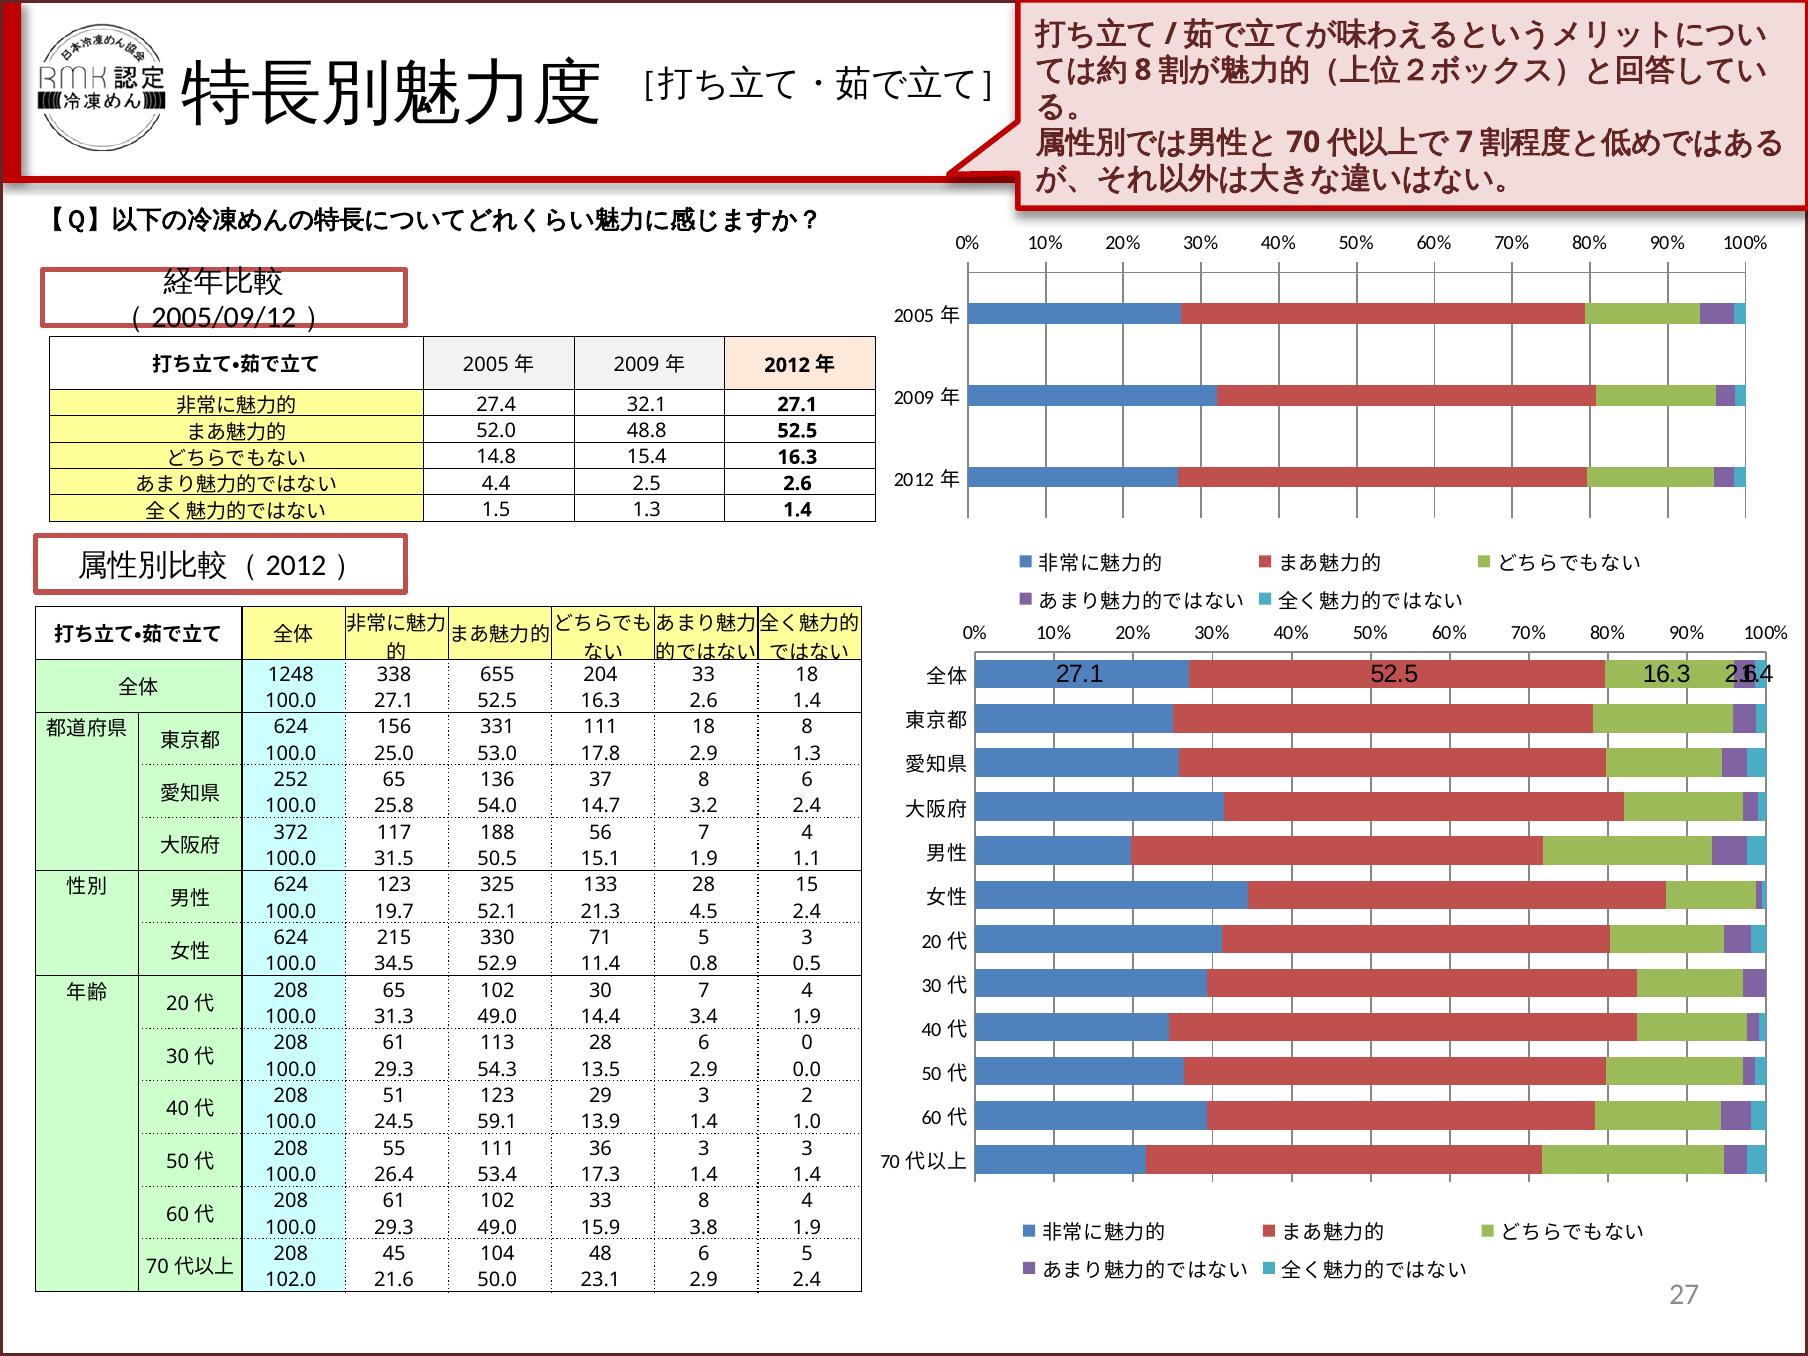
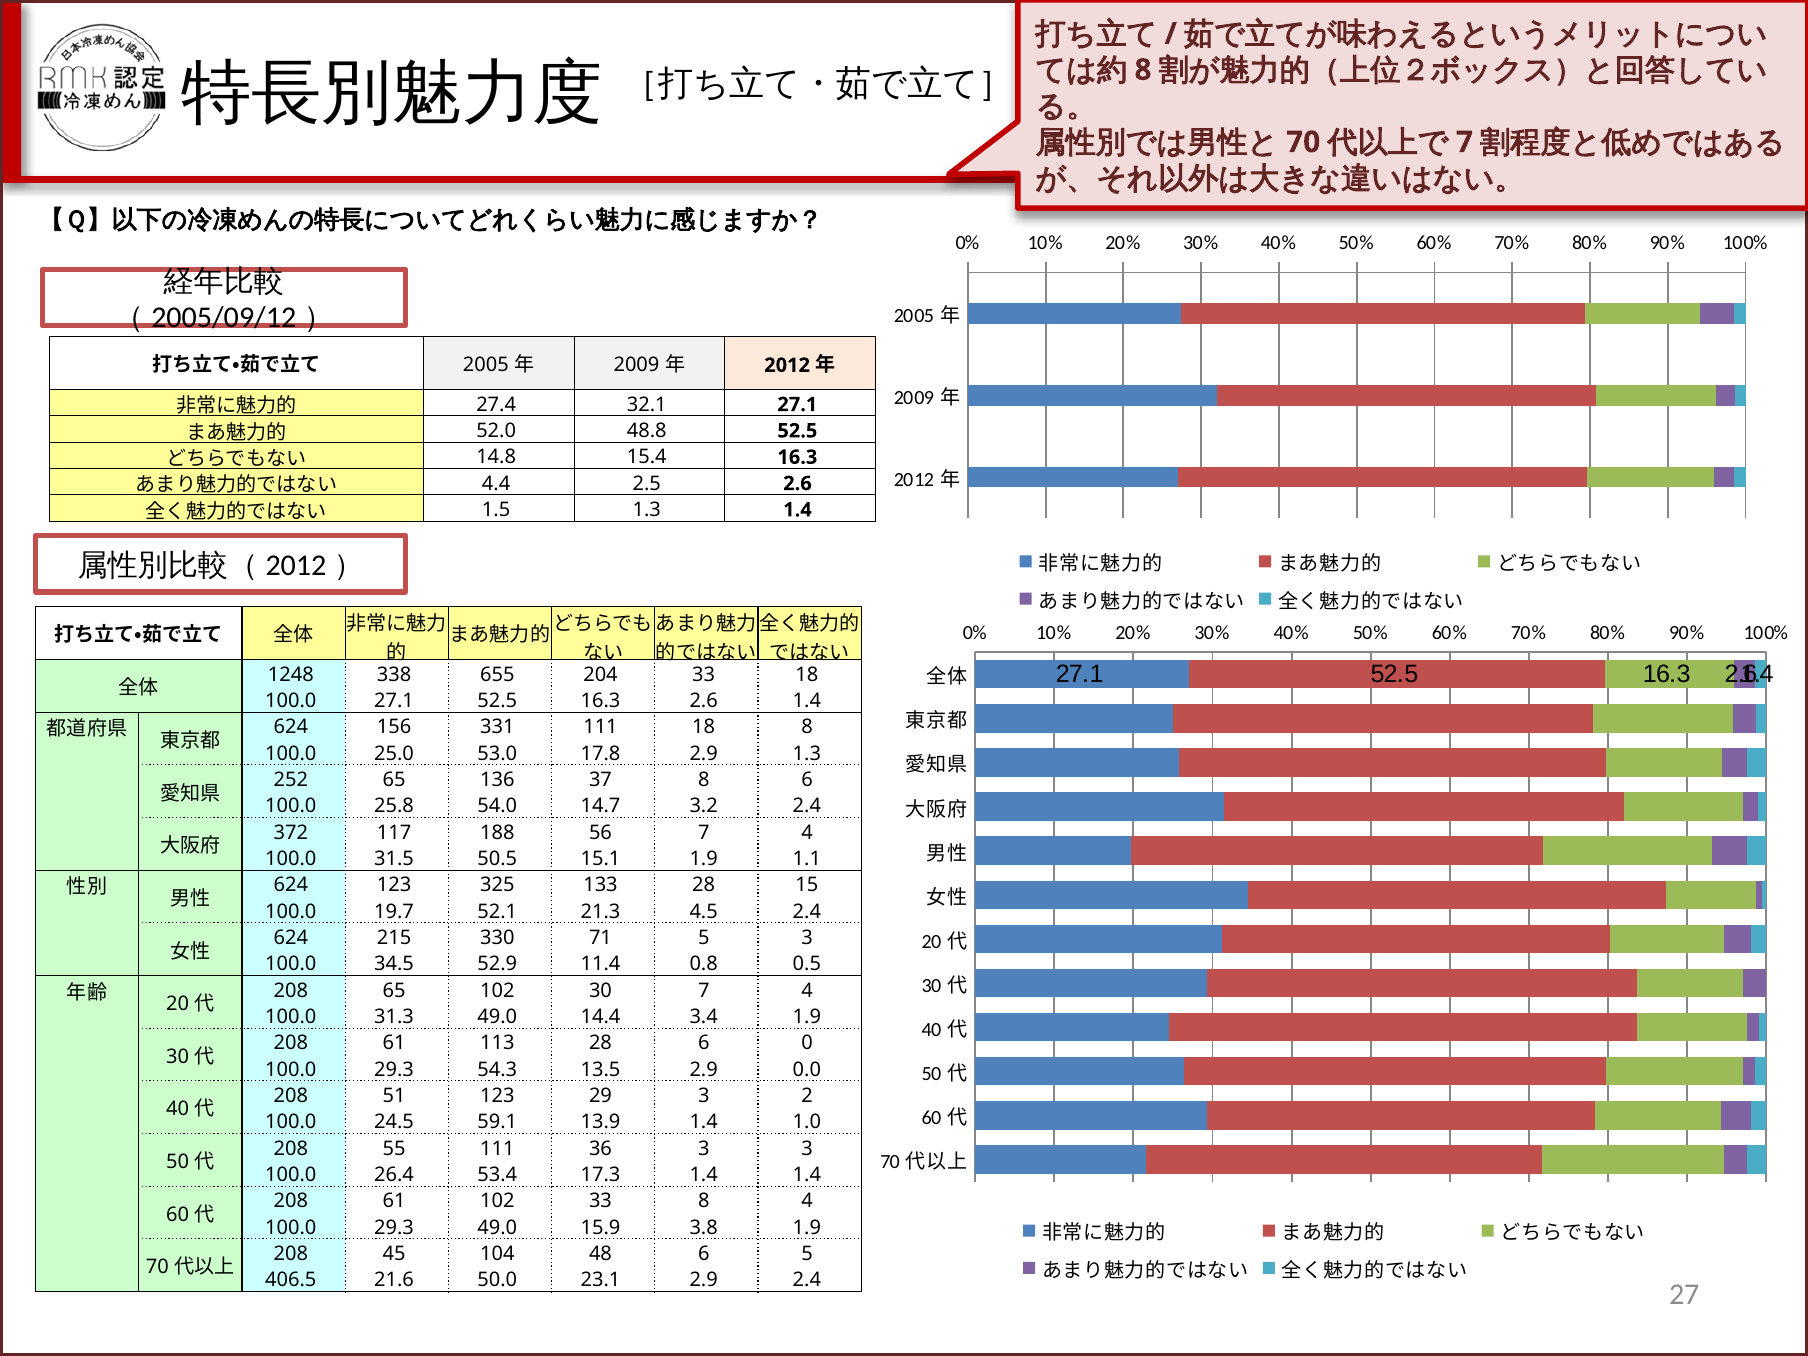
102.0: 102.0 -> 406.5 (291, 1280)
